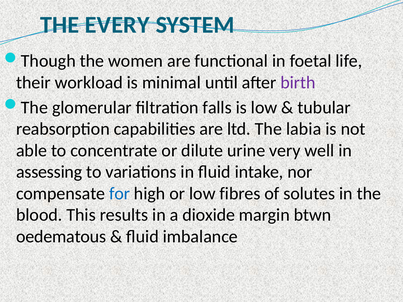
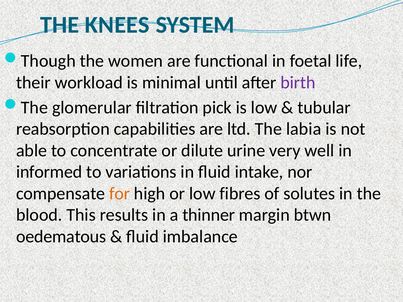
EVERY: EVERY -> KNEES (117, 25)
falls: falls -> pick (217, 108)
assessing: assessing -> informed (49, 172)
for colour: blue -> orange (120, 194)
dioxide: dioxide -> thinner (209, 215)
